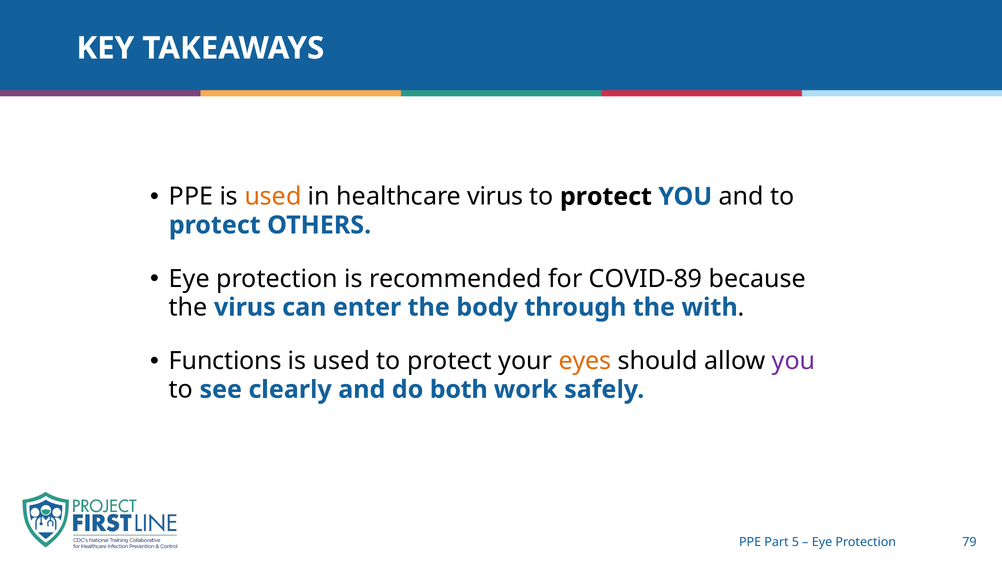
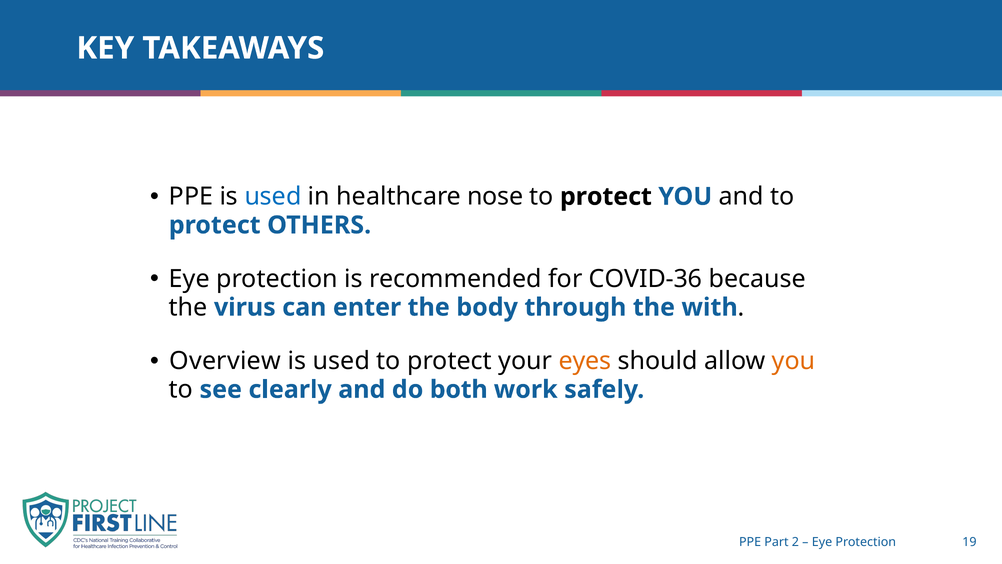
used colour: orange -> blue (273, 196)
healthcare virus: virus -> nose (495, 196)
COVID-89: COVID-89 -> COVID-36 (646, 279)
Functions: Functions -> Overview (225, 361)
you colour: purple -> orange (794, 361)
5: 5 -> 2 (795, 542)
79: 79 -> 19 (969, 542)
